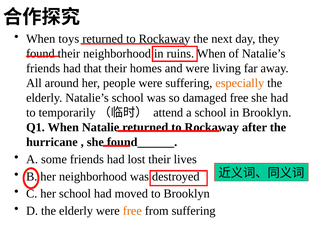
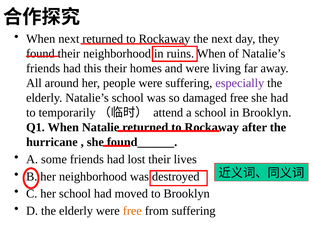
When toys: toys -> next (69, 39)
that: that -> this (93, 68)
especially colour: orange -> purple (240, 83)
